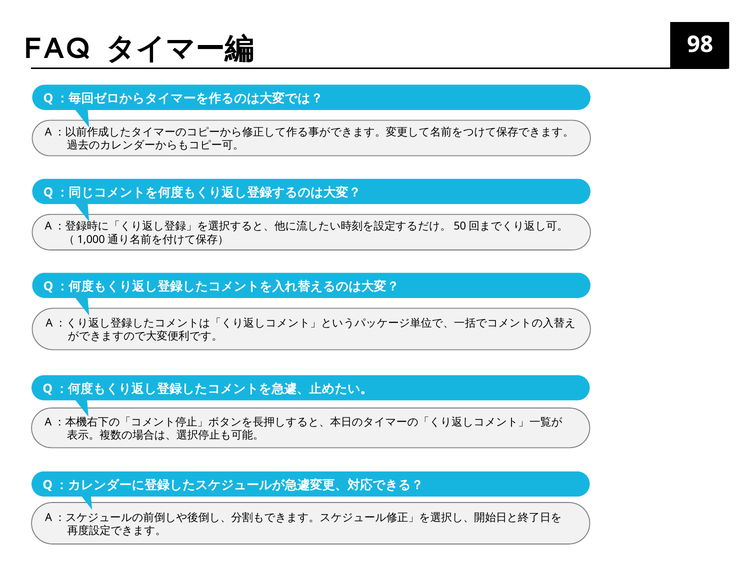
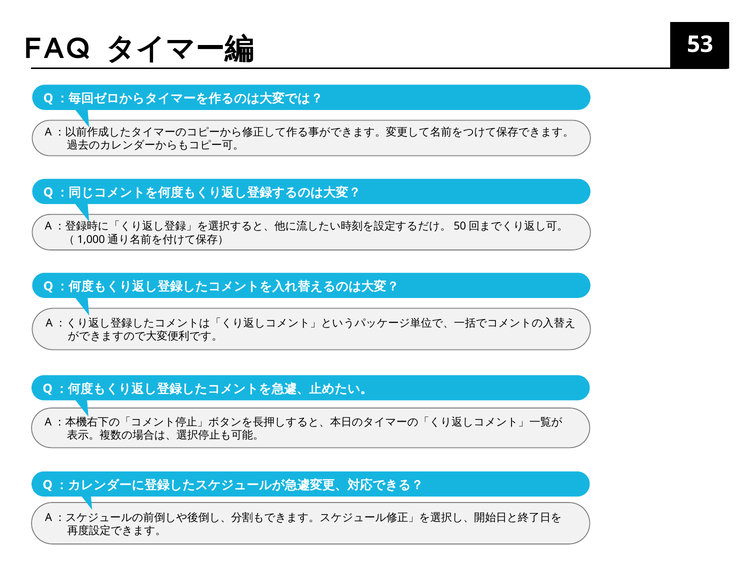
98: 98 -> 53 (700, 44)
